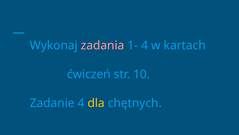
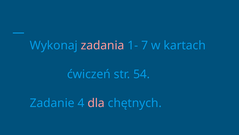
1- 4: 4 -> 7 (145, 45)
10: 10 -> 54 (142, 74)
dla colour: yellow -> pink (96, 103)
